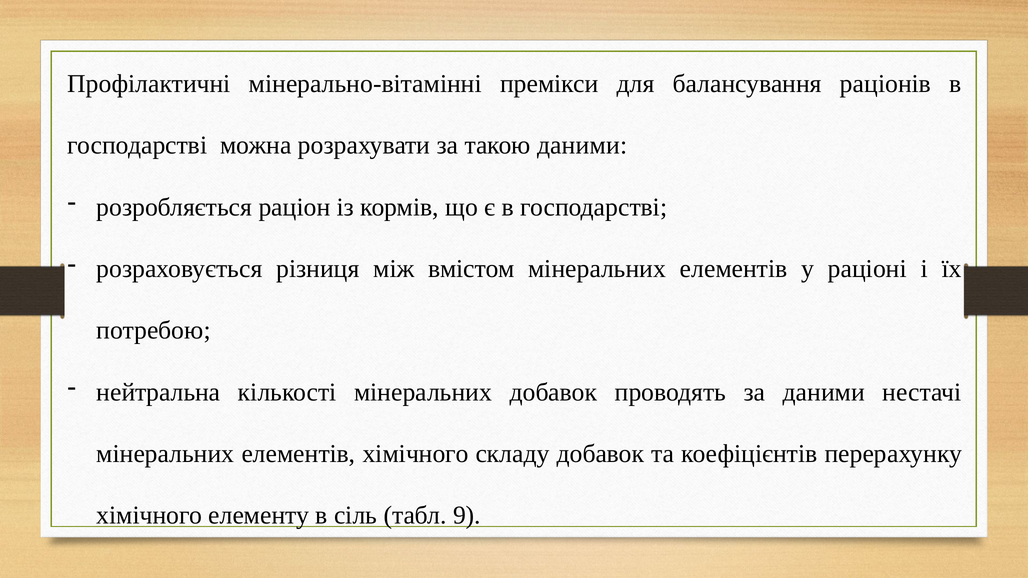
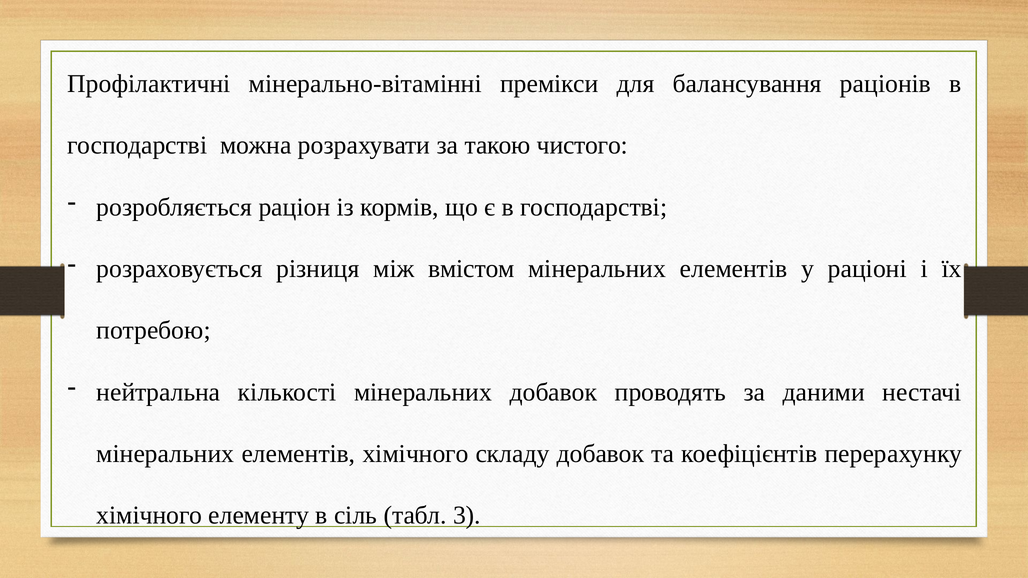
такою даними: даними -> чистого (582, 146)
9: 9 -> 3 (467, 516)
